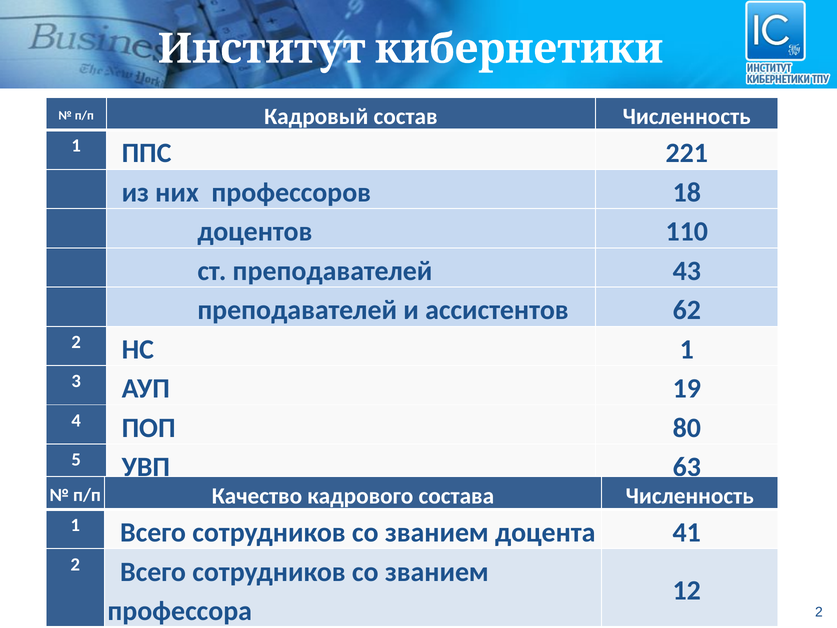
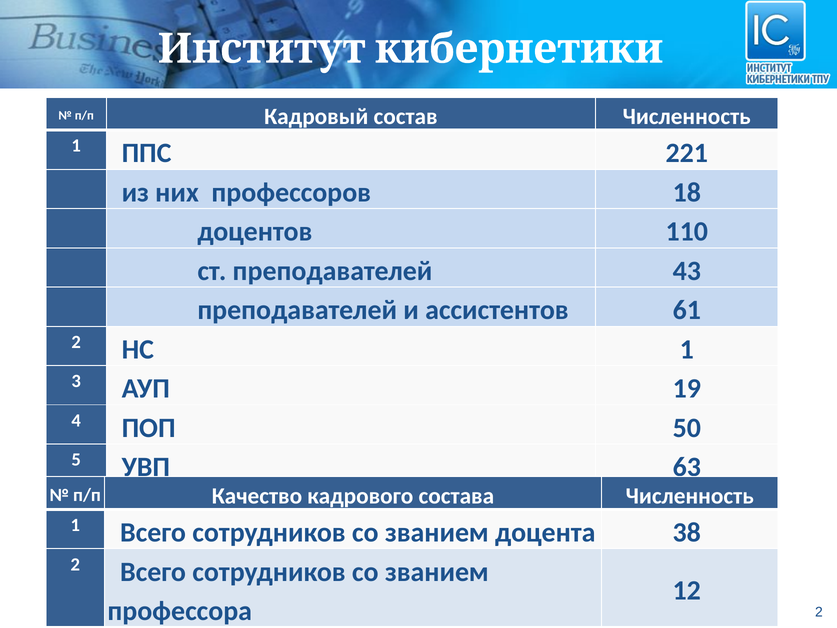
62: 62 -> 61 (687, 310)
80: 80 -> 50 (687, 428)
41: 41 -> 38 (687, 532)
